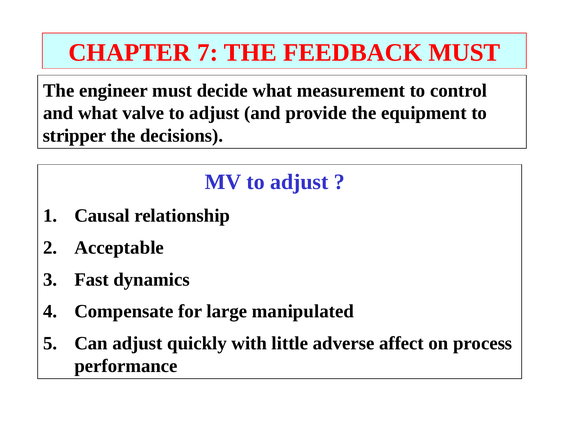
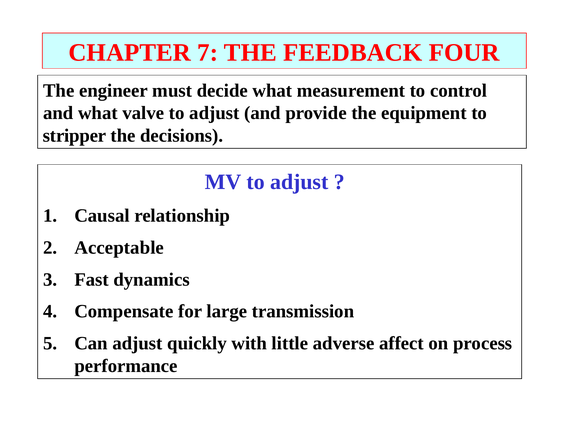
FEEDBACK MUST: MUST -> FOUR (464, 52)
manipulated: manipulated -> transmission (303, 311)
